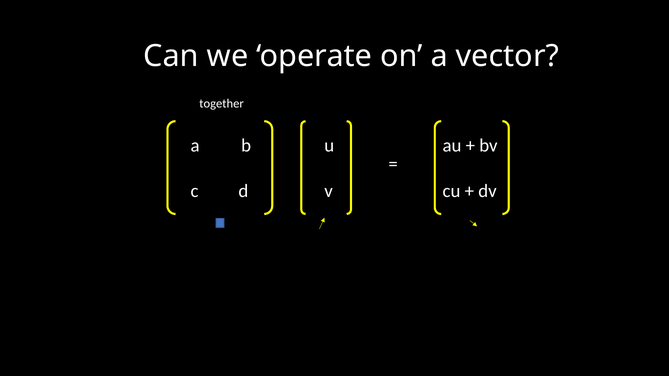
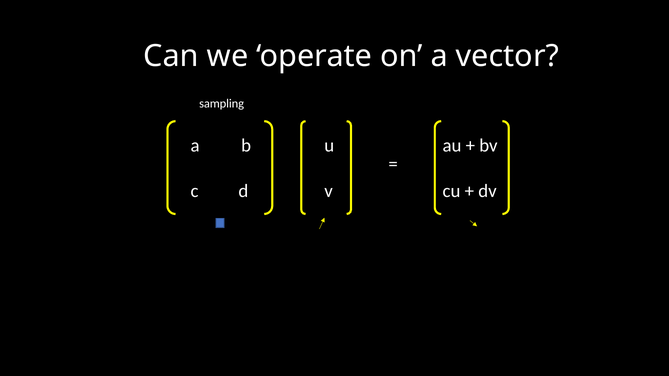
together: together -> sampling (222, 104)
